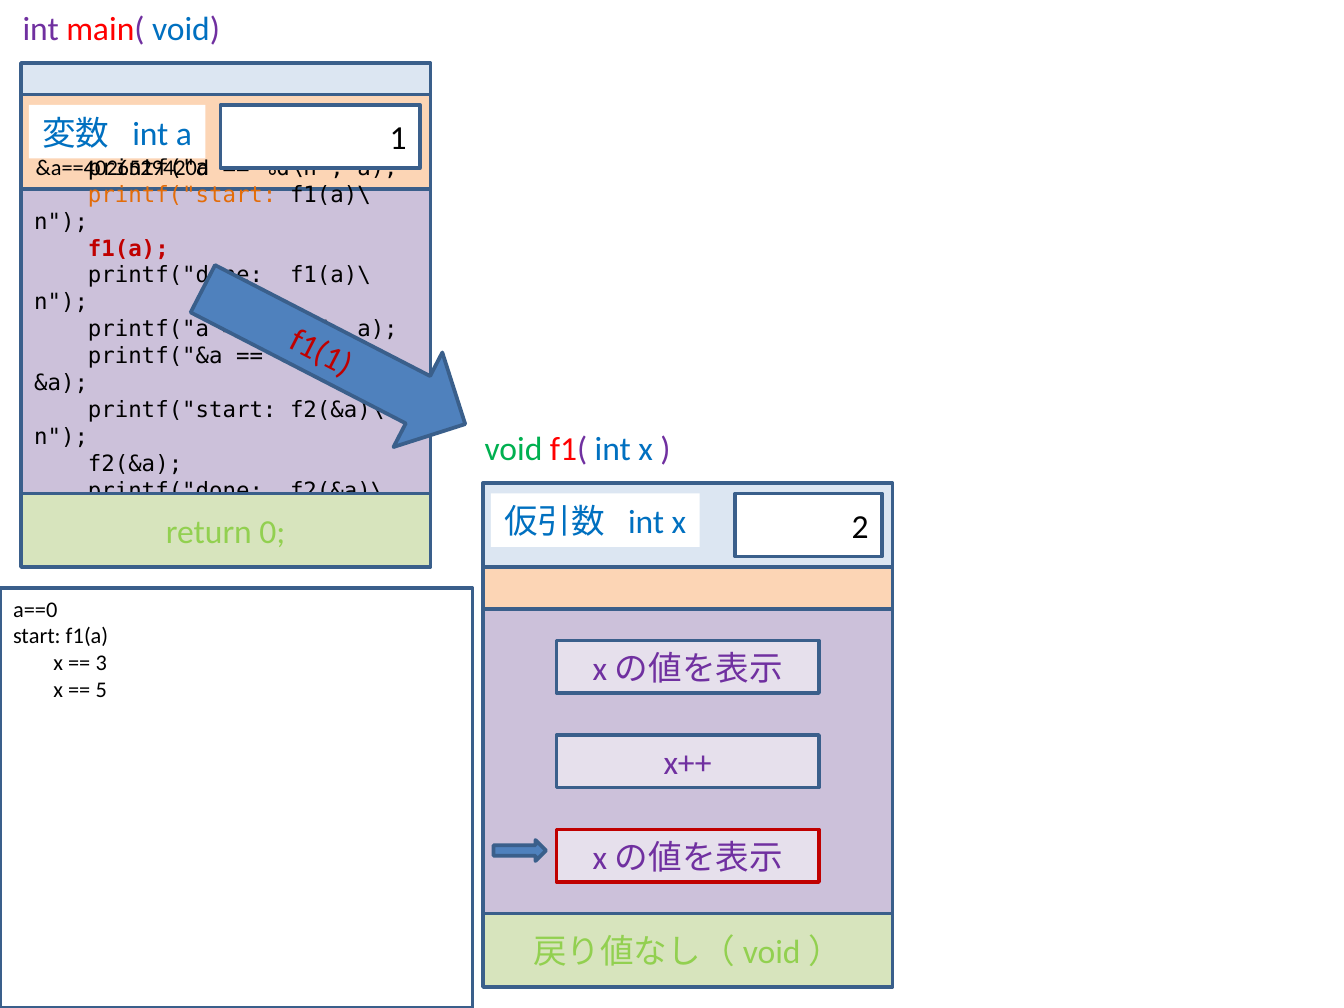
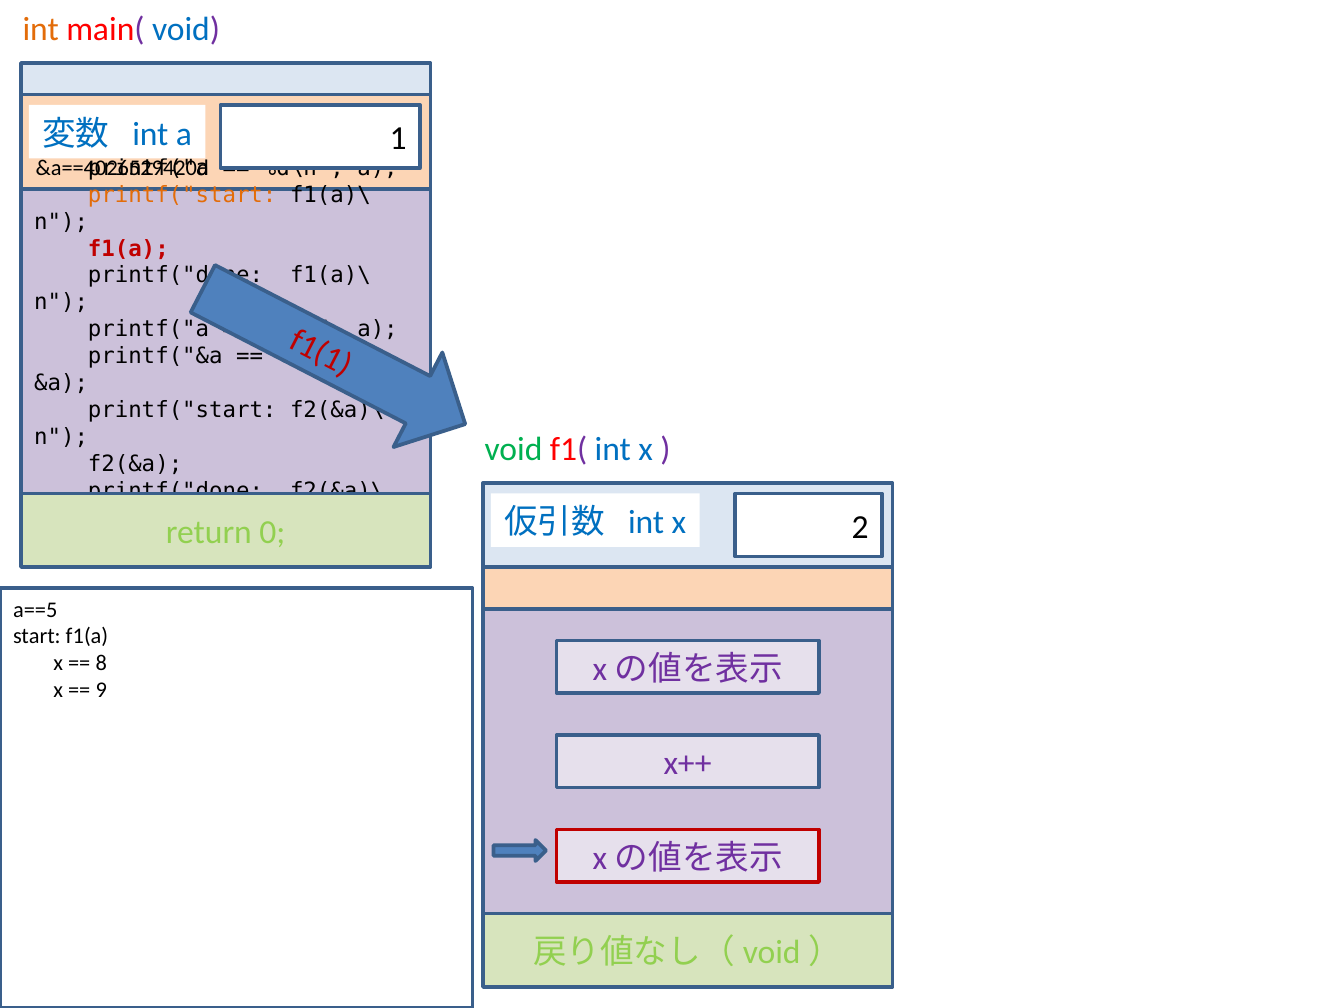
int colour: purple -> orange (41, 29)
a==0: a==0 -> a==5 (35, 610)
3: 3 -> 8 (101, 663)
5: 5 -> 9 (101, 690)
